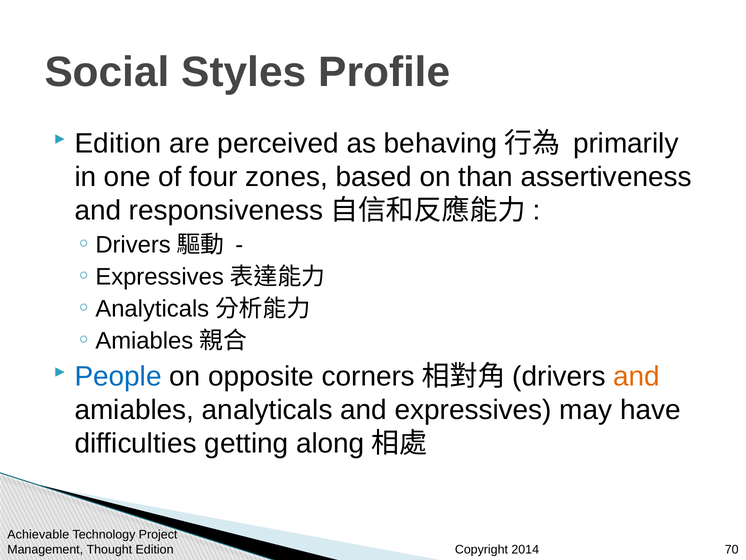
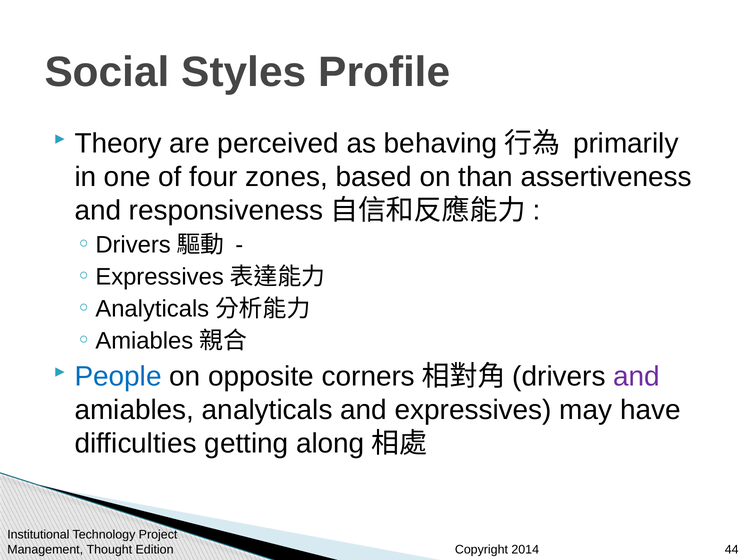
Edition: Edition -> Theory (118, 143)
and colour: orange -> purple (637, 376)
Achievable: Achievable -> Institutional (38, 534)
70: 70 -> 44 (732, 549)
